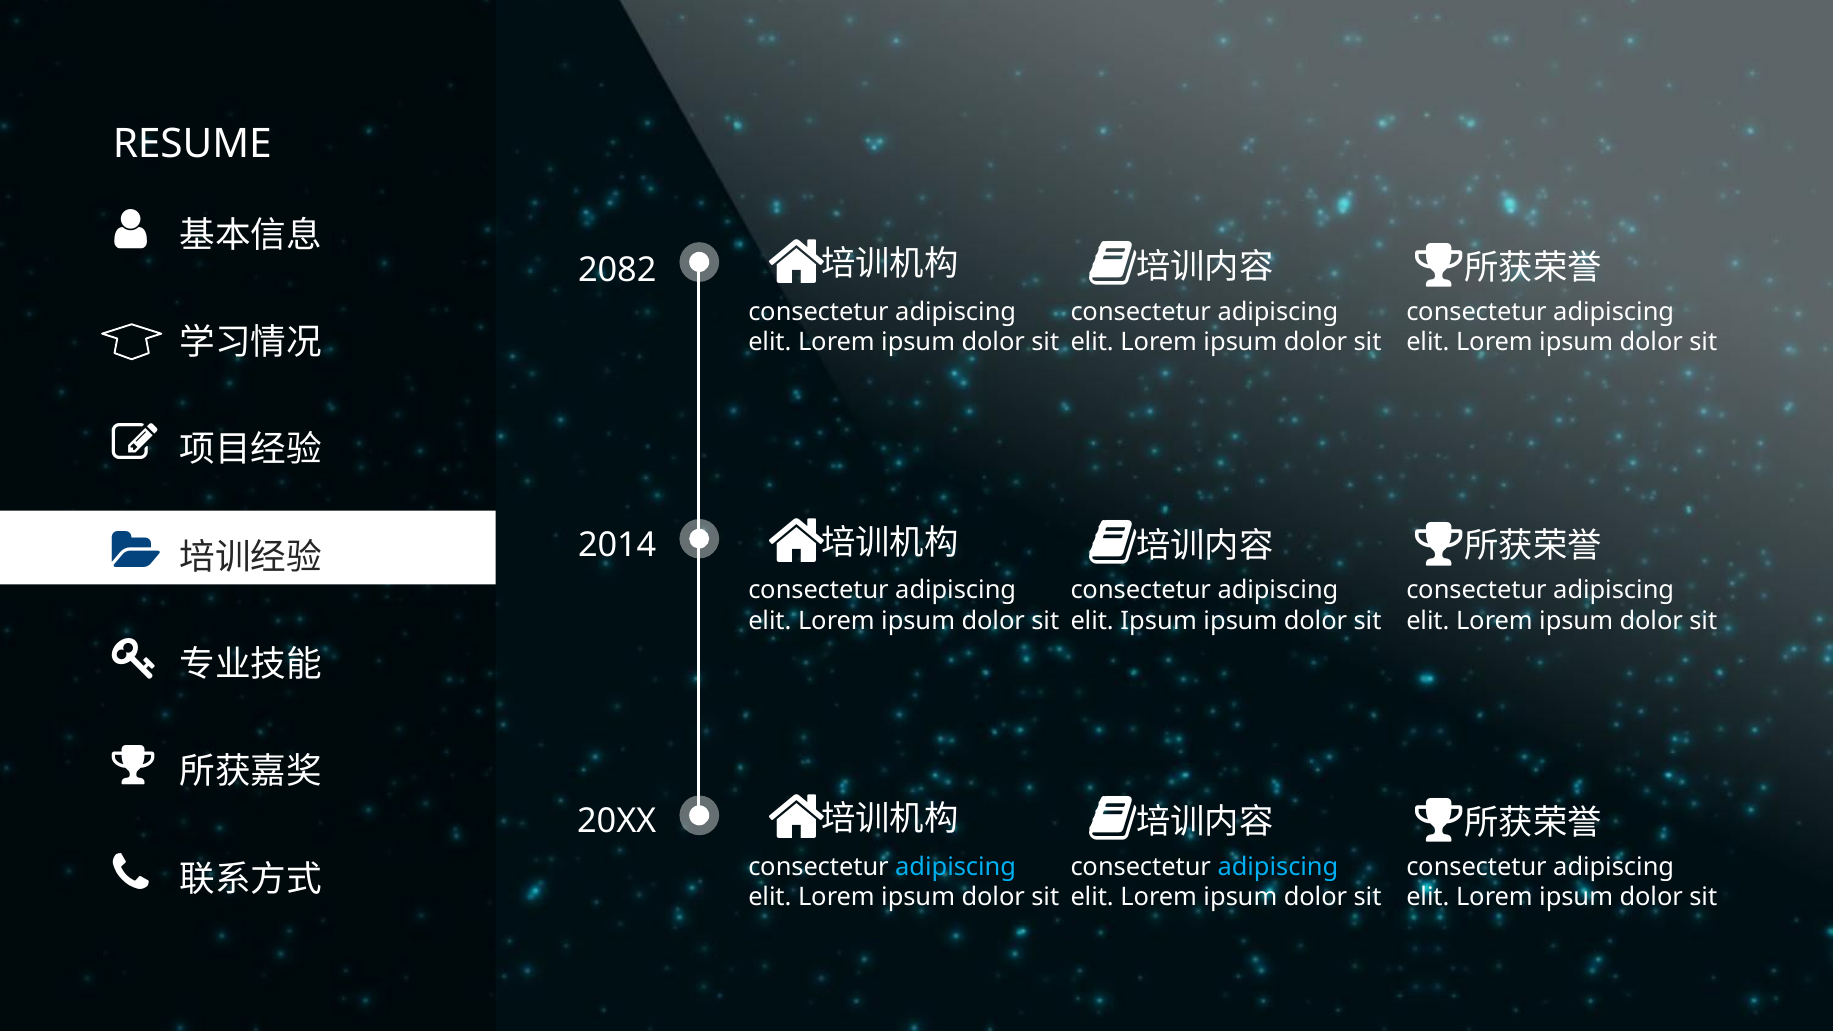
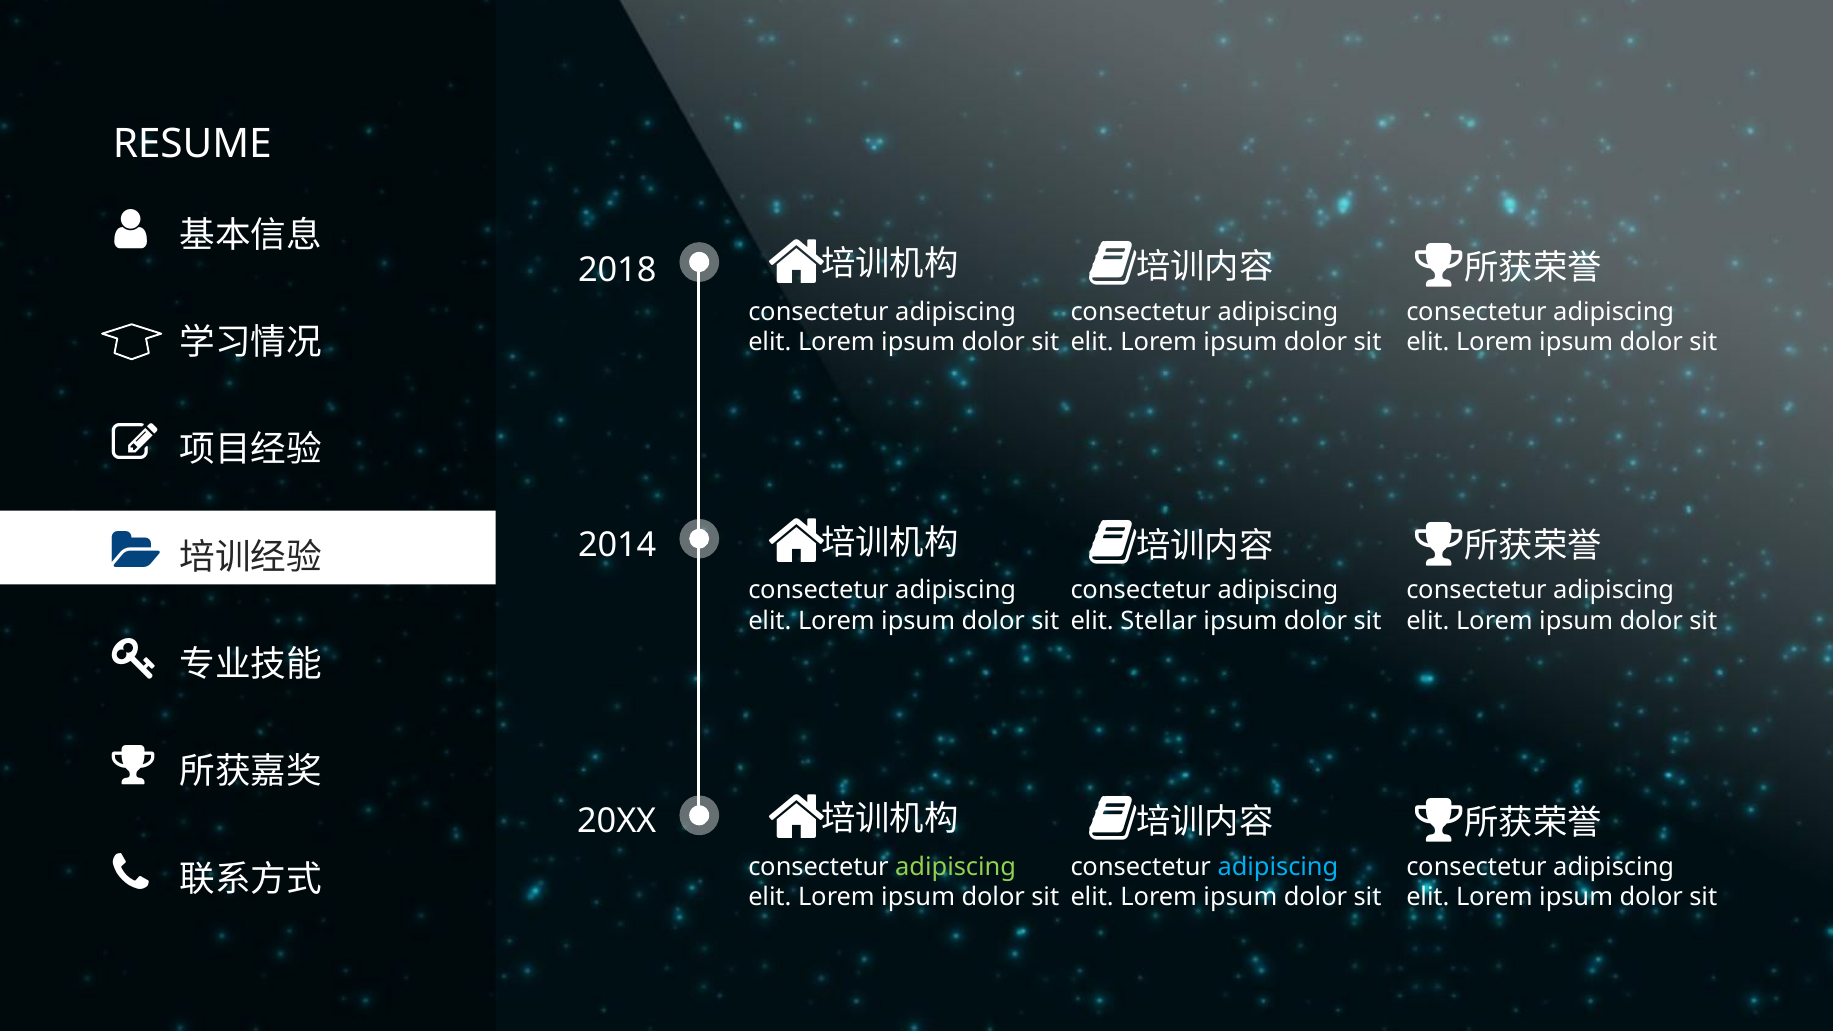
2082: 2082 -> 2018 (617, 270)
elit Ipsum: Ipsum -> Stellar (1159, 621)
adipiscing colour: light blue -> light green (956, 867)
